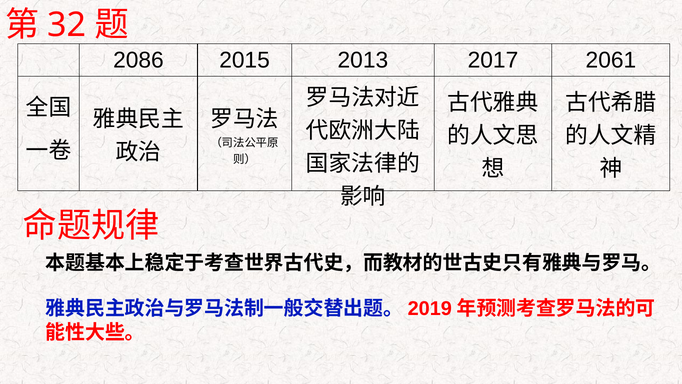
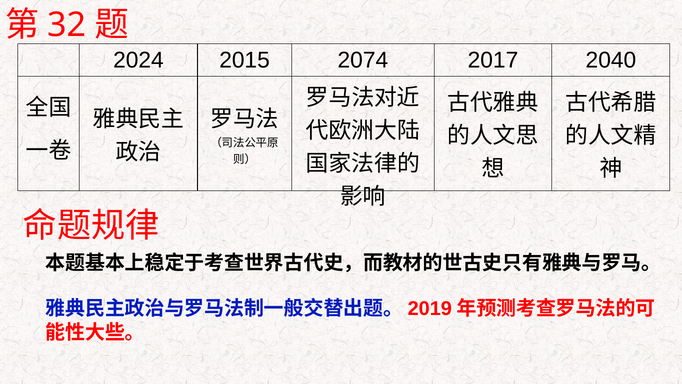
2086: 2086 -> 2024 (138, 60)
2013: 2013 -> 2074 (363, 60)
2061: 2061 -> 2040 (611, 60)
